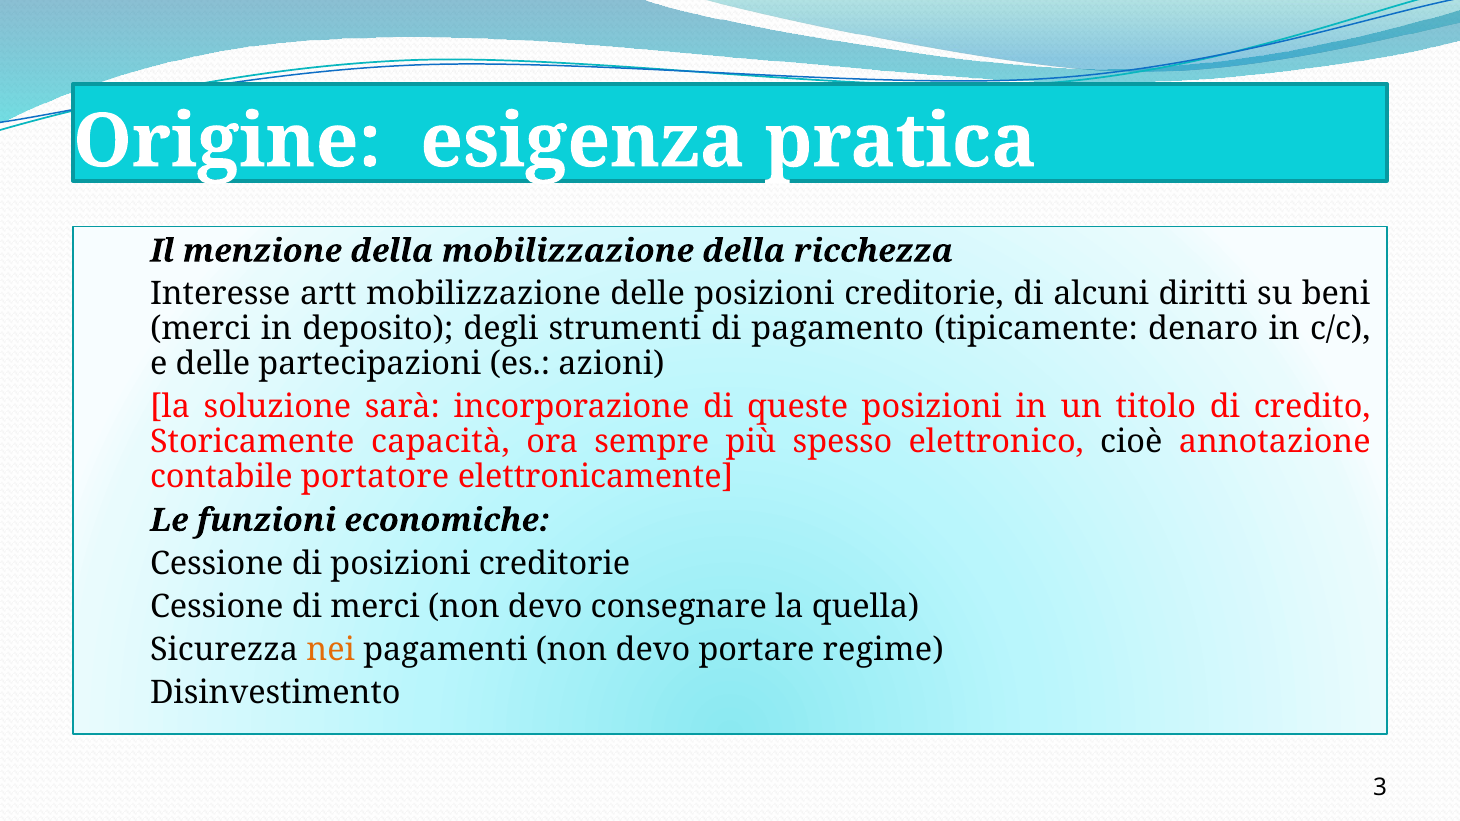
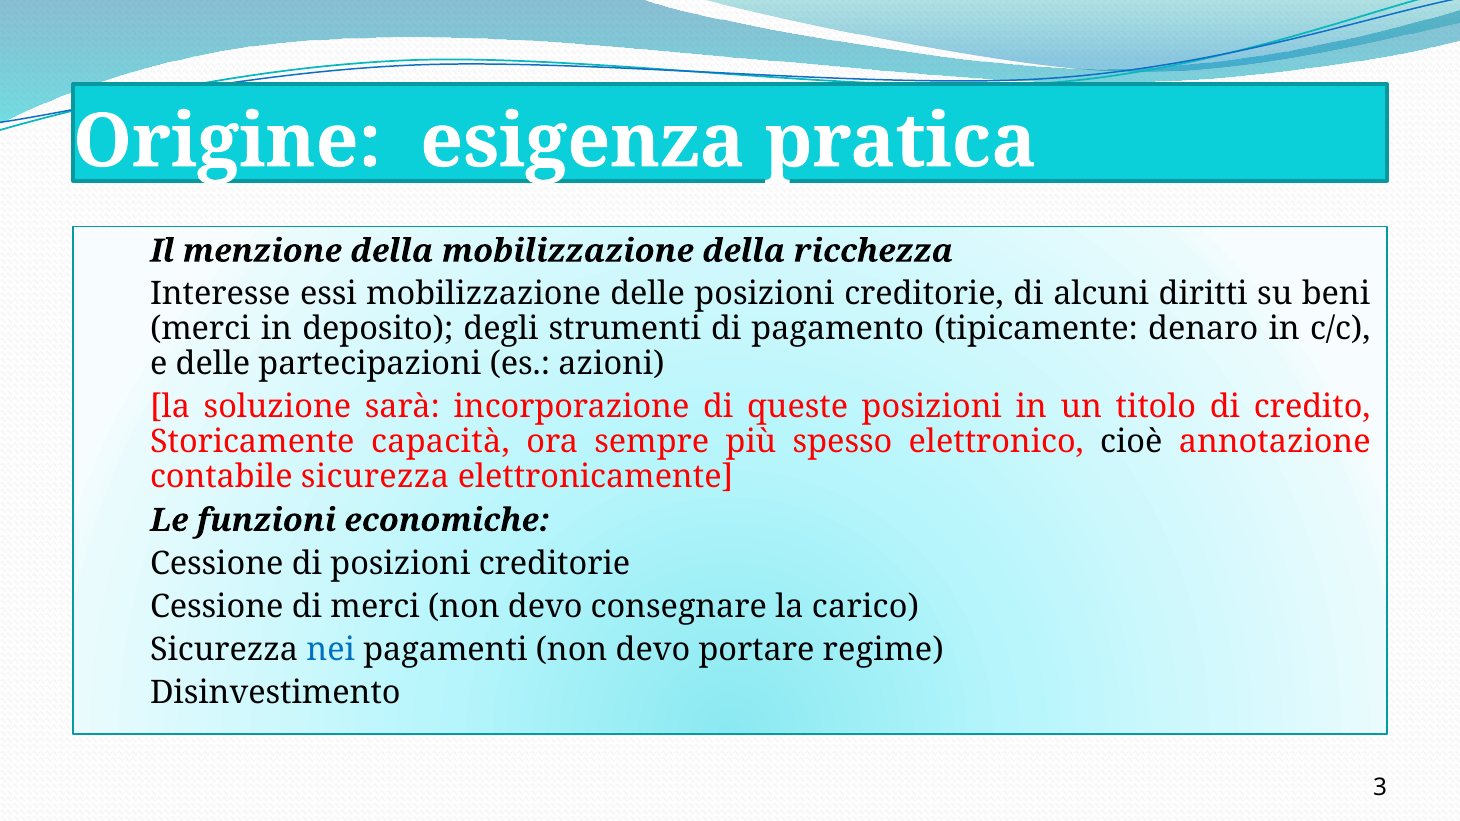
artt: artt -> essi (328, 294)
contabile portatore: portatore -> sicurezza (375, 477)
quella: quella -> carico (865, 607)
nei colour: orange -> blue (331, 650)
